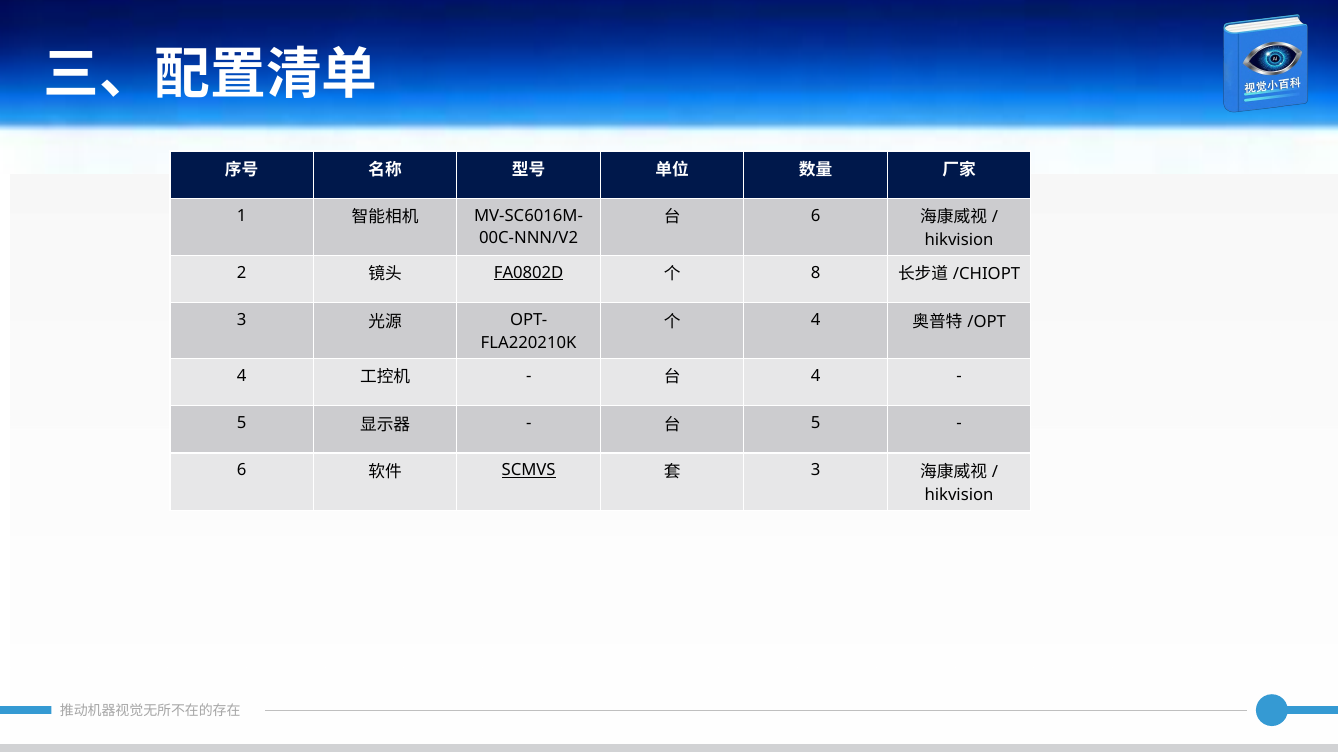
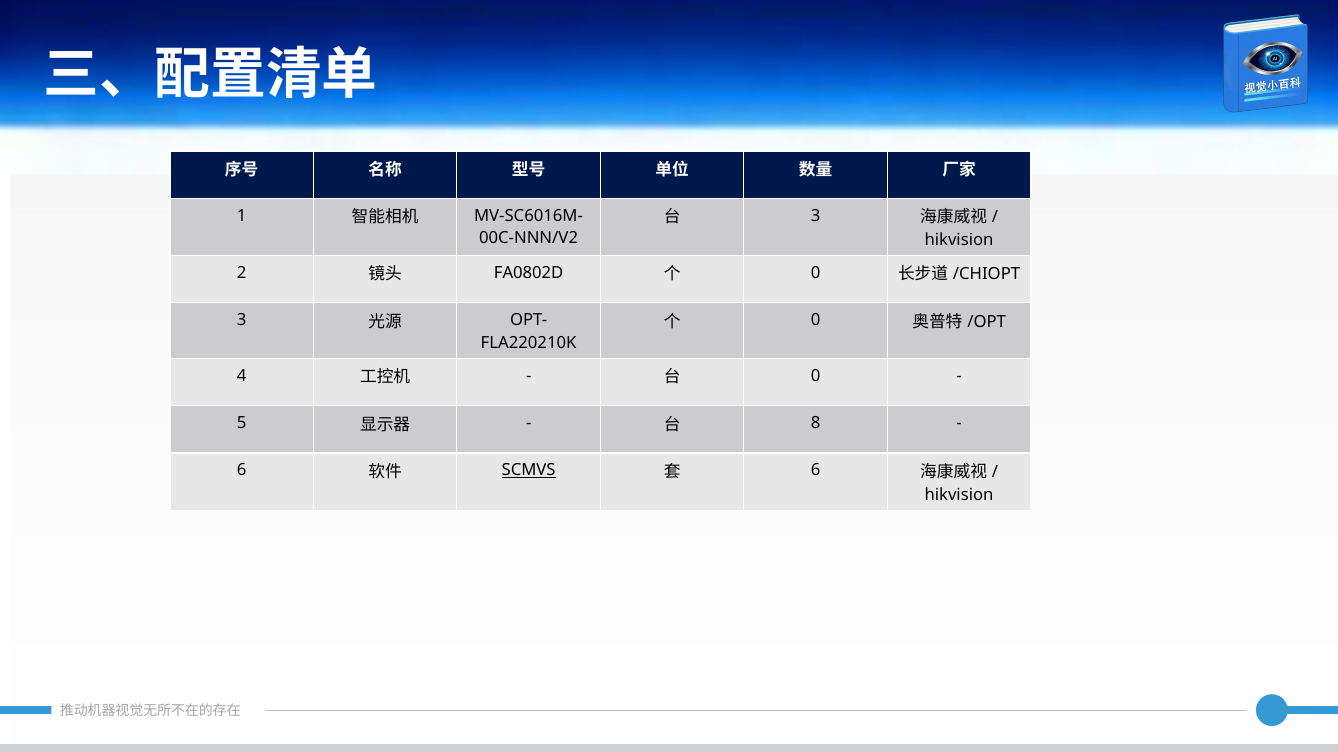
6: 6 -> 3 (816, 216)
FA0802D underline: present -> none (529, 273)
8: 8 -> 0 (816, 273)
4: 4 -> 0 (816, 320)
4: 4 -> 0 (816, 376)
5: 5 -> 8 (816, 423)
3: 3 -> 6 (816, 471)
